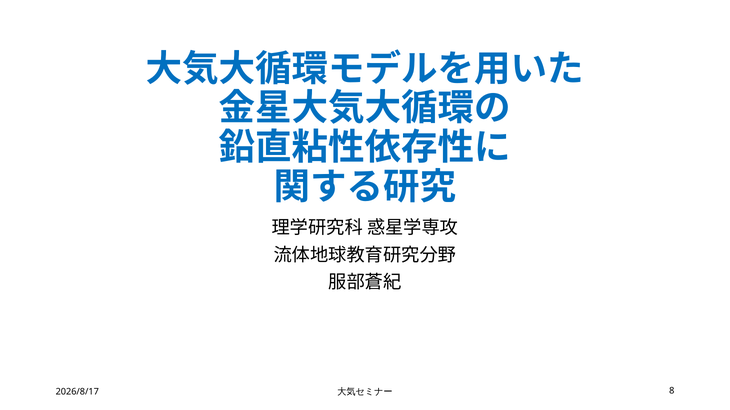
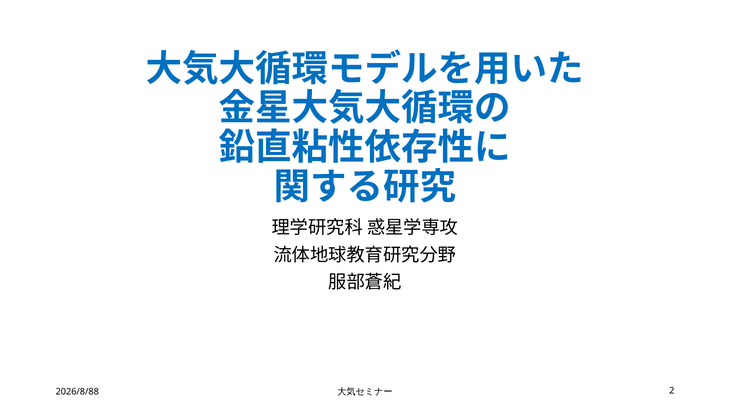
2026/8/17: 2026/8/17 -> 2026/8/88 (77, 392)
8: 8 -> 2 (672, 391)
